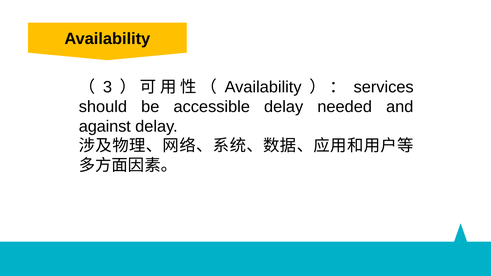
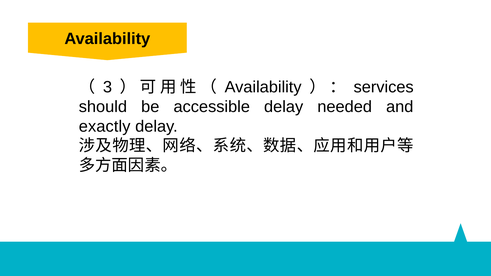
against: against -> exactly (105, 126)
